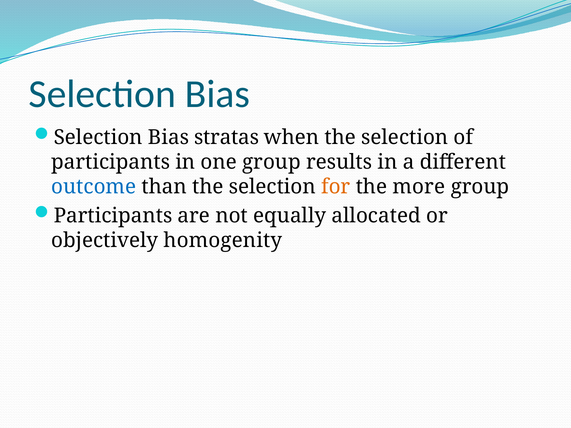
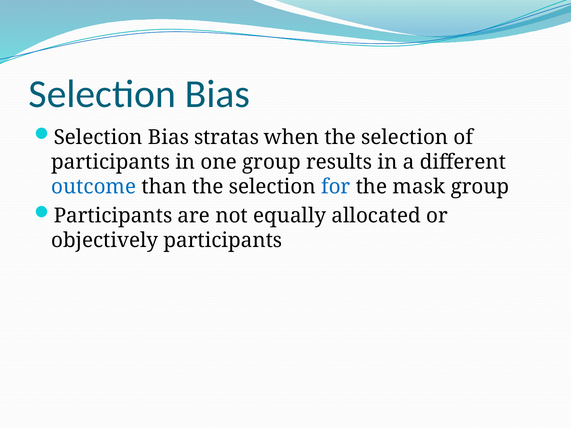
for colour: orange -> blue (336, 187)
more: more -> mask (419, 187)
objectively homogenity: homogenity -> participants (223, 241)
